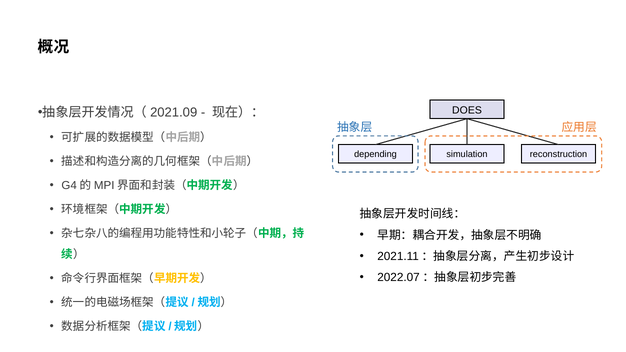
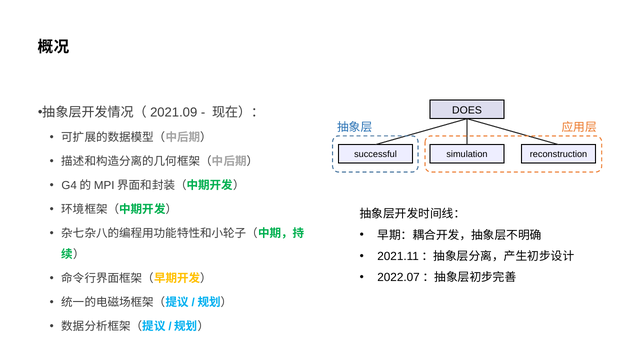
depending: depending -> successful (375, 155)
